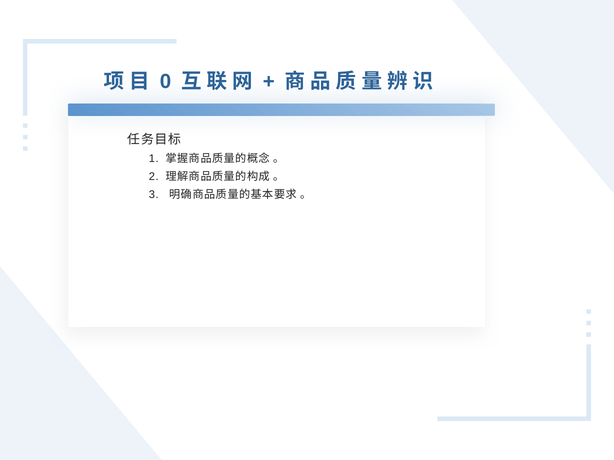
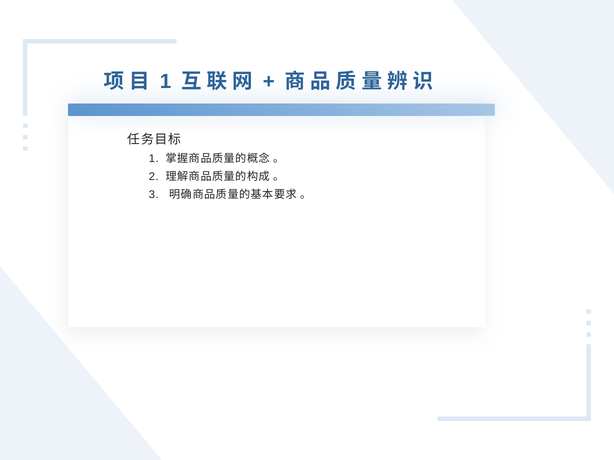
0: 0 -> 1 (165, 81)
